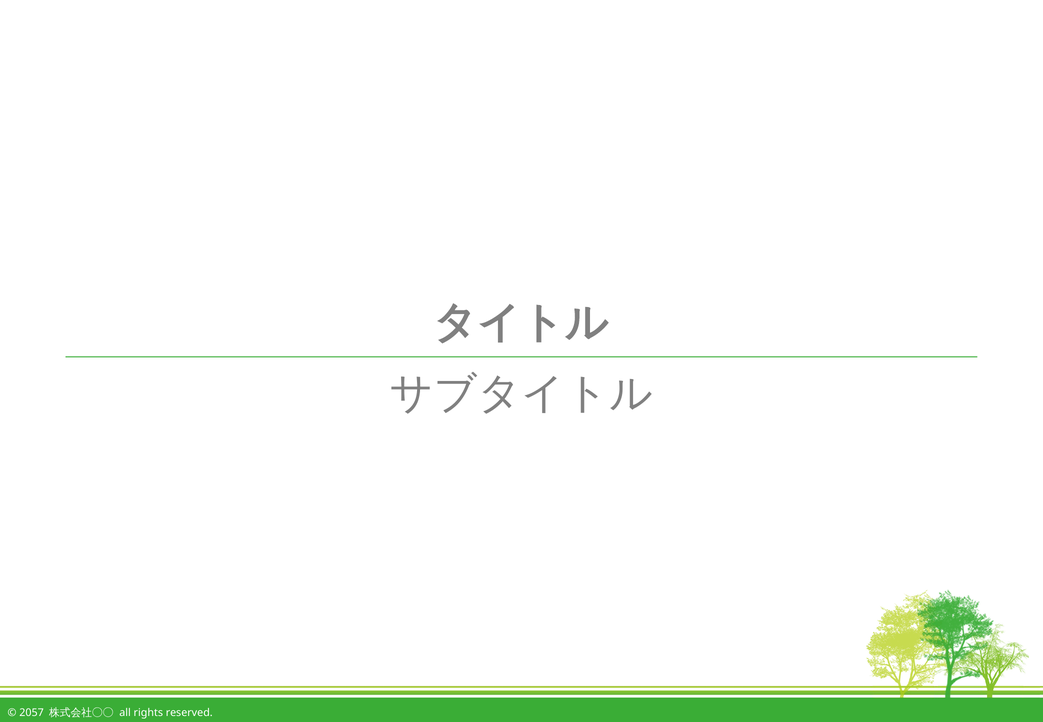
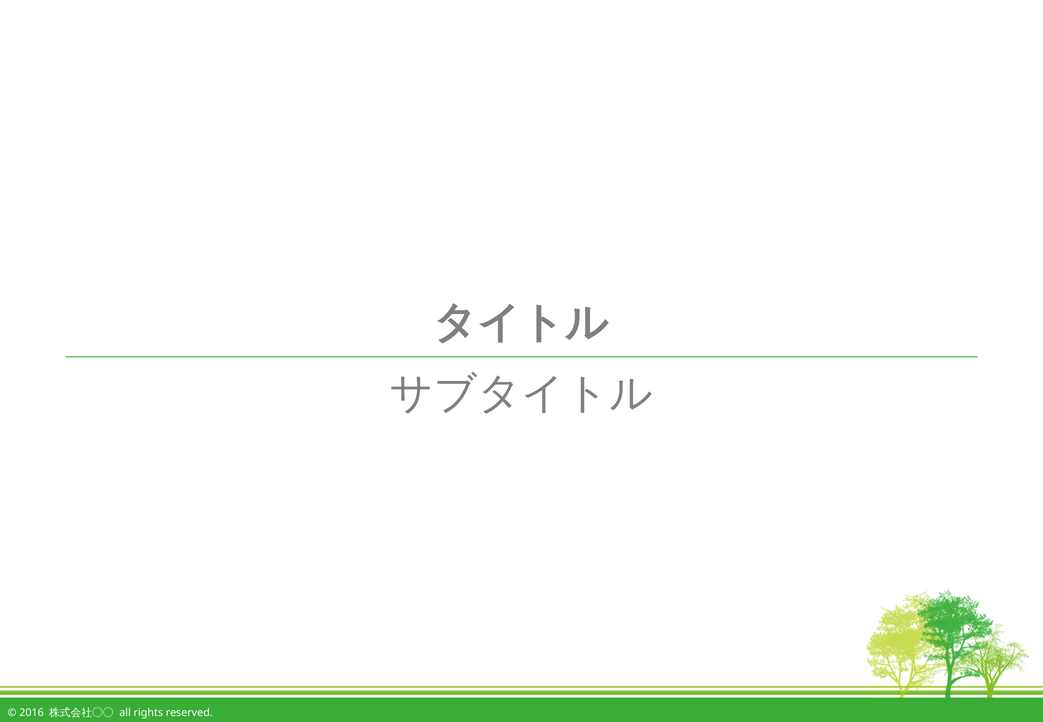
2057: 2057 -> 2016 (32, 713)
